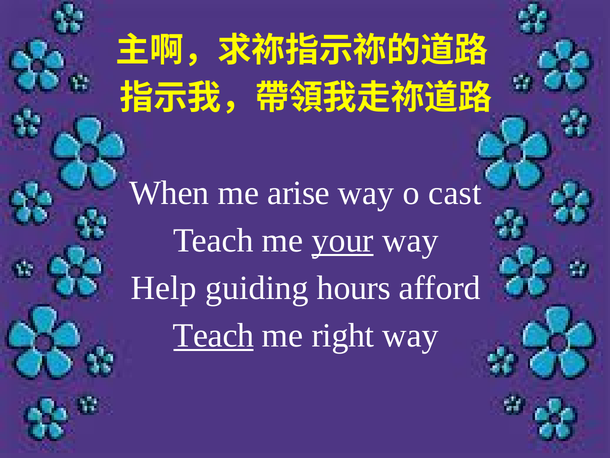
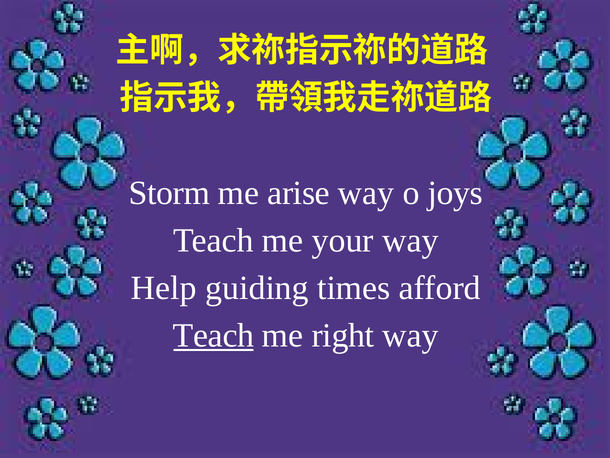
When: When -> Storm (169, 193)
cast: cast -> joys (455, 193)
your underline: present -> none (343, 240)
hours: hours -> times (354, 288)
